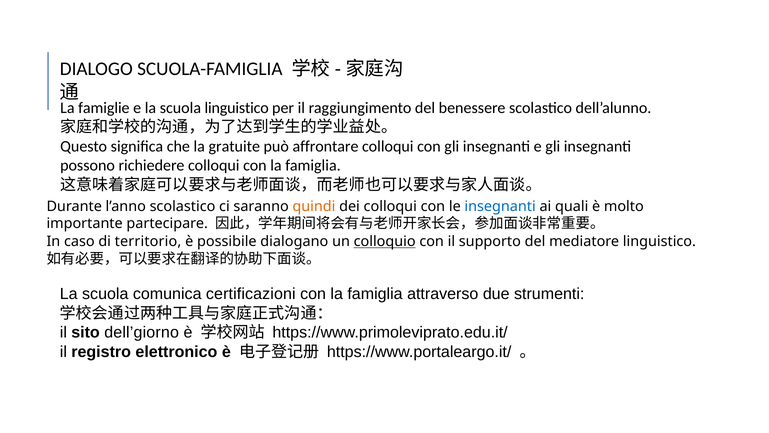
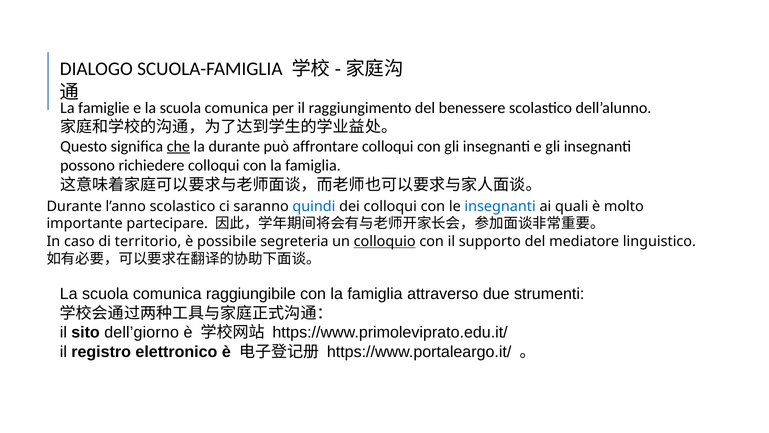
e la scuola linguistico: linguistico -> comunica (237, 108)
che underline: none -> present (178, 146)
la gratuite: gratuite -> durante (234, 146)
quindi colour: orange -> blue (314, 206)
dialogano: dialogano -> segreteria (294, 241)
certificazioni: certificazioni -> raggiungibile (251, 294)
